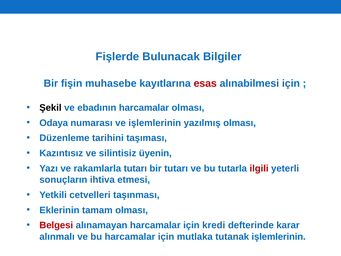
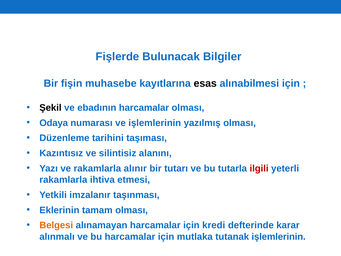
esas colour: red -> black (205, 83)
üyenin: üyenin -> alanını (155, 153)
rakamlarla tutarı: tutarı -> alınır (135, 168)
sonuçların: sonuçların -> rakamlarla (63, 180)
cetvelleri: cetvelleri -> imzalanır (90, 195)
Belgesi colour: red -> orange (56, 225)
